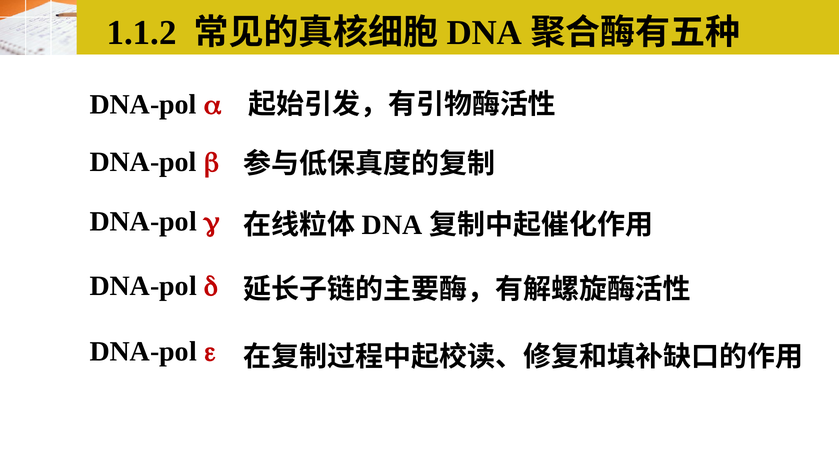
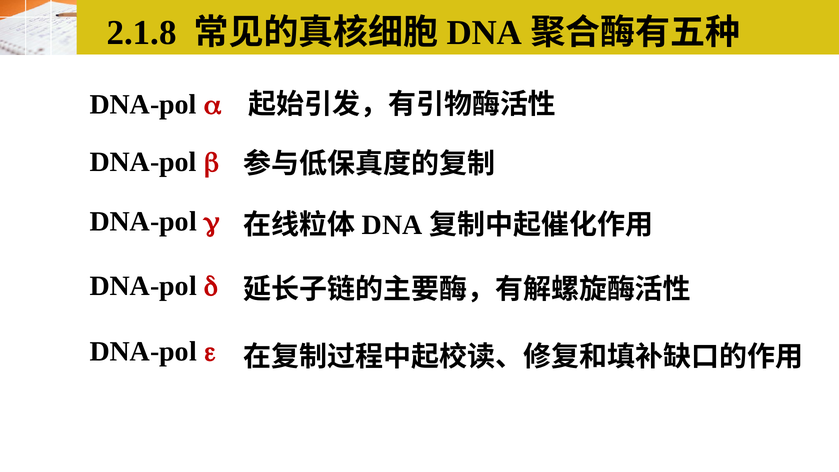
1.1.2: 1.1.2 -> 2.1.8 (142, 33)
